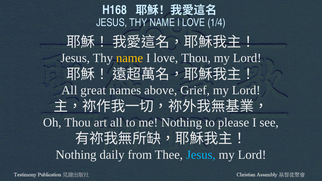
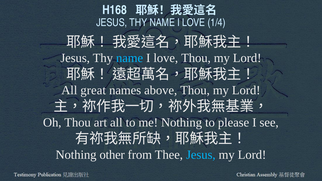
name colour: yellow -> light blue (130, 58)
above Grief: Grief -> Thou (195, 90)
daily: daily -> other (112, 155)
